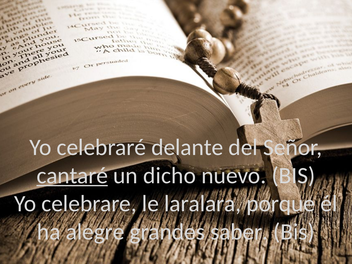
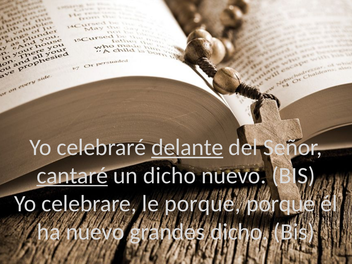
delante underline: none -> present (187, 147)
le laralara: laralara -> porque (203, 204)
ha alegre: alegre -> nuevo (95, 232)
grandes saber: saber -> dicho (239, 232)
